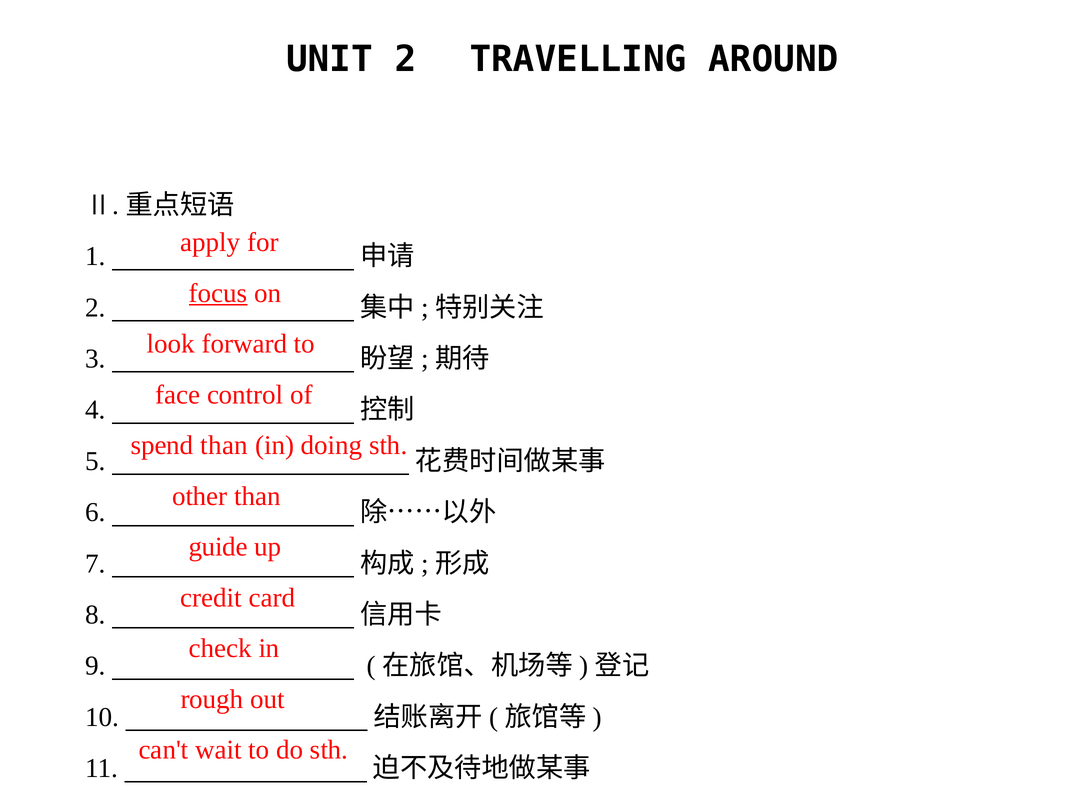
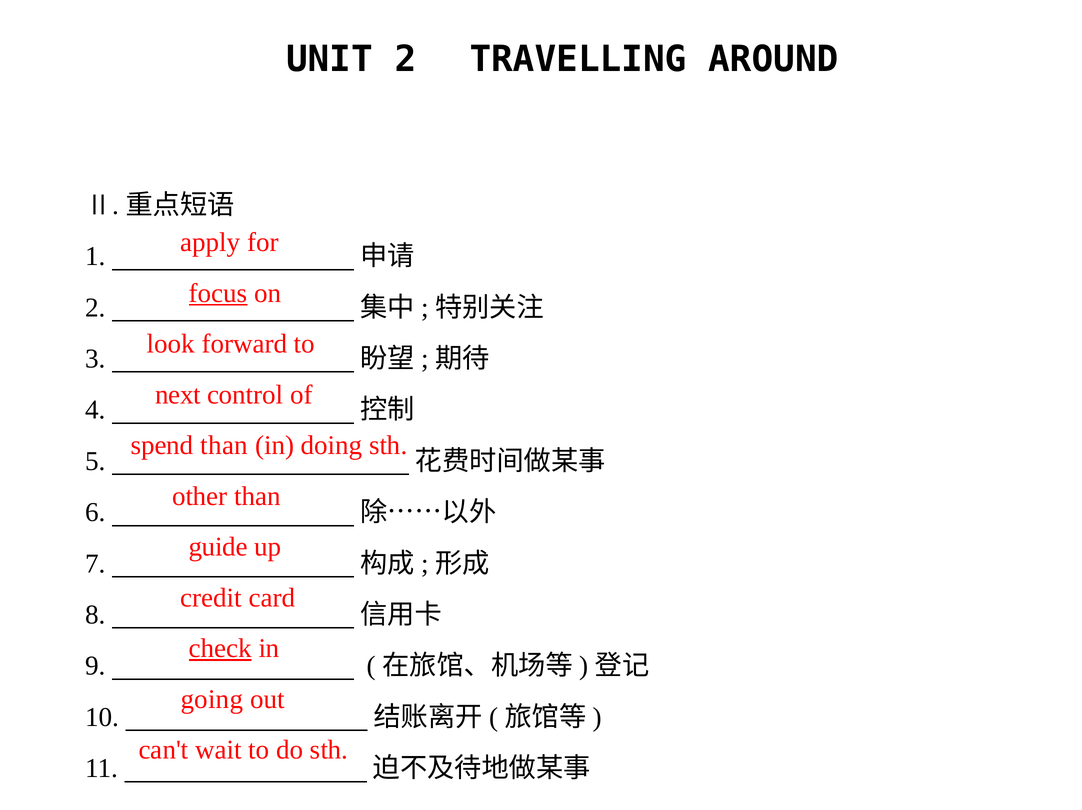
face: face -> next (178, 394)
check underline: none -> present (220, 648)
rough: rough -> going (212, 699)
